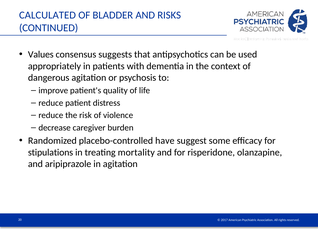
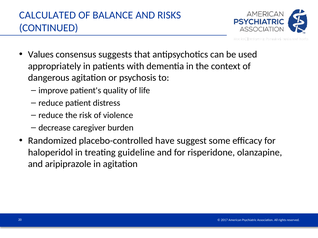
BLADDER: BLADDER -> BALANCE (113, 15)
stipulations: stipulations -> haloperidol (51, 153)
mortality: mortality -> guideline (136, 153)
